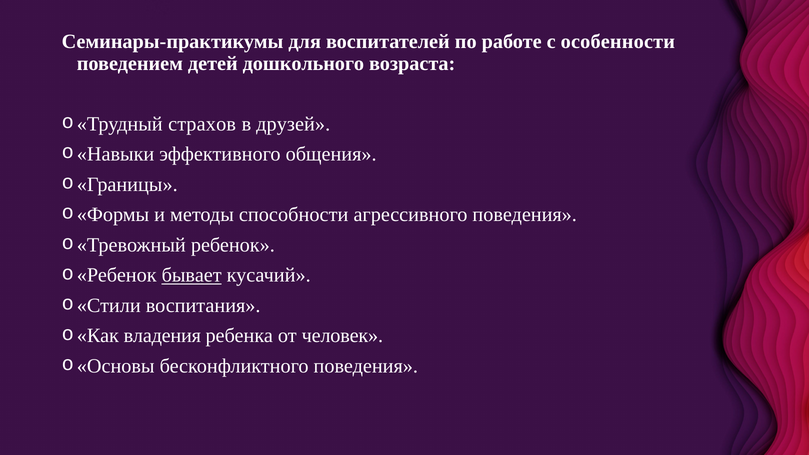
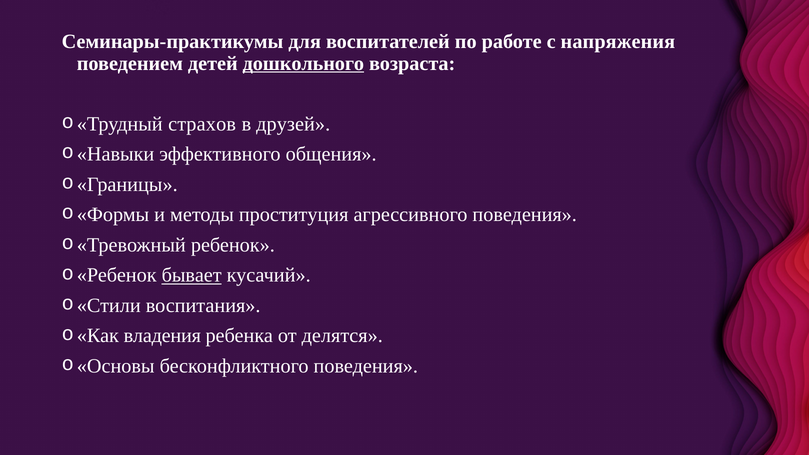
особенности: особенности -> напряжения (618, 42)
дошкольного underline: none -> present (303, 63)
способности: способности -> проституция (294, 215)
человек: человек -> делятся (342, 336)
